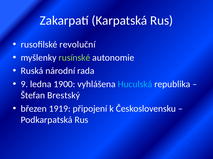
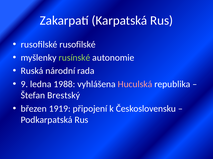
rusofilské revoluční: revoluční -> rusofilské (78, 45)
1900: 1900 -> 1988 (64, 84)
Huculská colour: light blue -> pink (135, 84)
